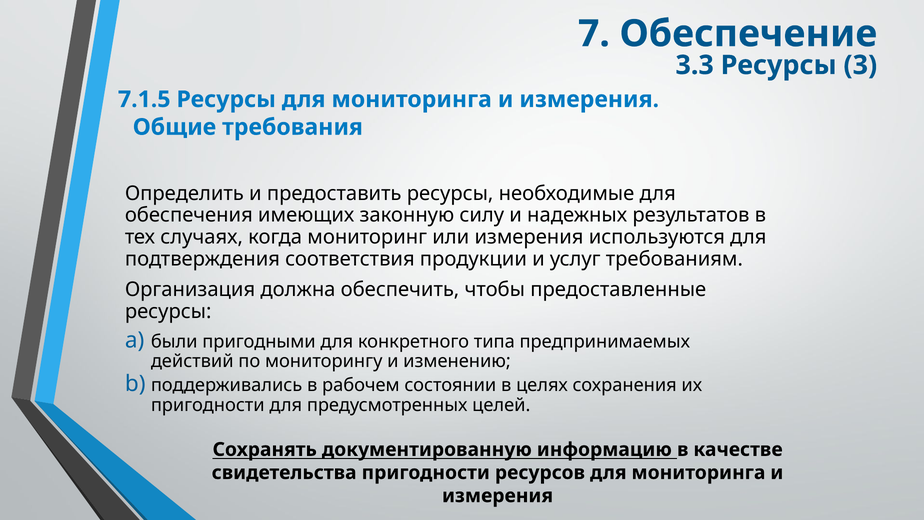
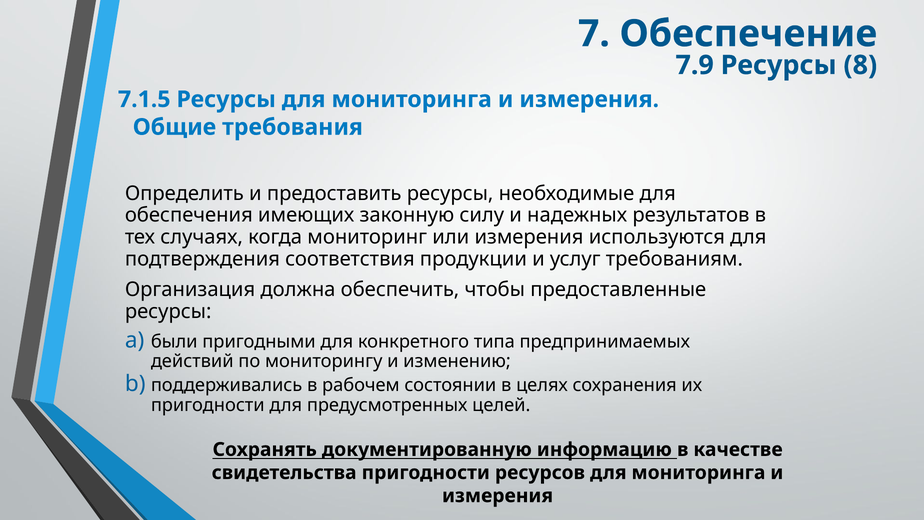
3.3: 3.3 -> 7.9 (695, 65)
3: 3 -> 8 (860, 65)
